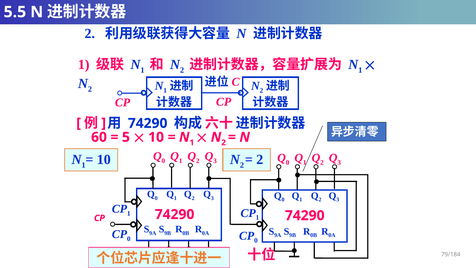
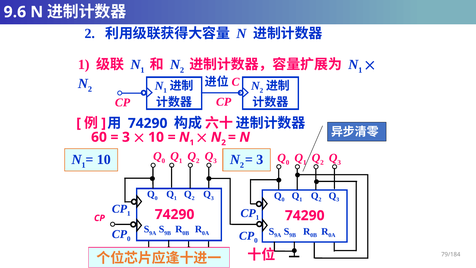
5.5: 5.5 -> 9.6 (15, 12)
5: 5 -> 3 (126, 137)
2: 2 -> 3 (260, 160)
